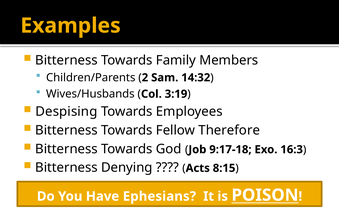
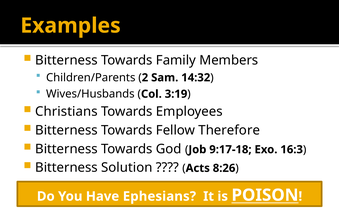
Despising: Despising -> Christians (66, 112)
Denying: Denying -> Solution (127, 167)
8:15: 8:15 -> 8:26 (224, 168)
